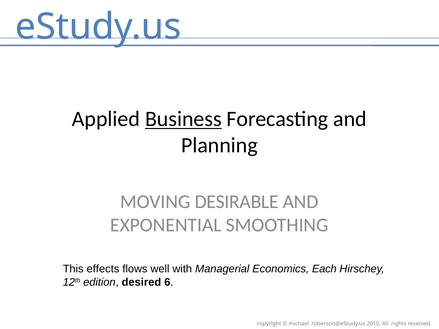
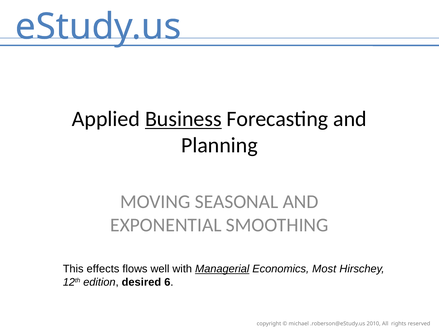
DESIRABLE: DESIRABLE -> SEASONAL (237, 202)
Managerial underline: none -> present (222, 269)
Each: Each -> Most (324, 269)
